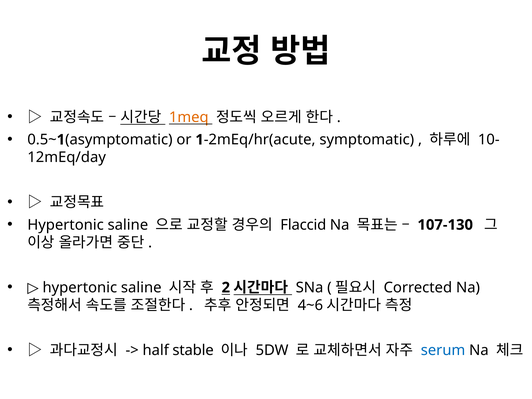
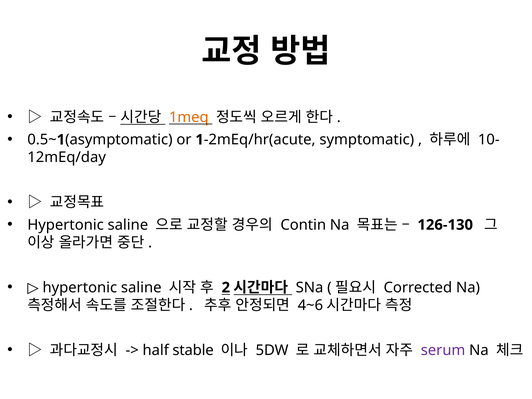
Flaccid: Flaccid -> Contin (303, 225)
107-130: 107-130 -> 126-130 (445, 225)
serum colour: blue -> purple (443, 350)
